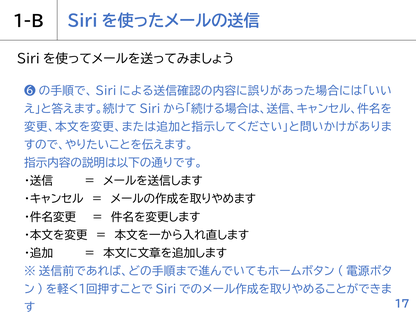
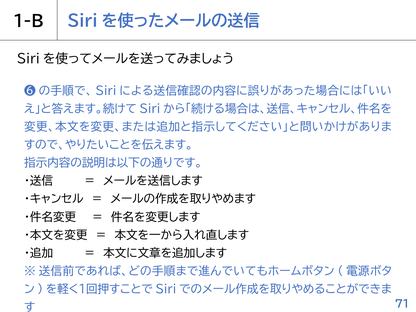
17: 17 -> 71 (402, 304)
